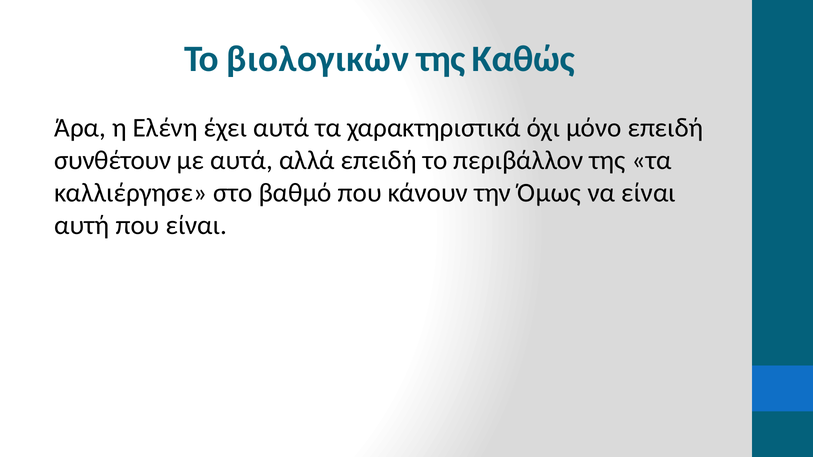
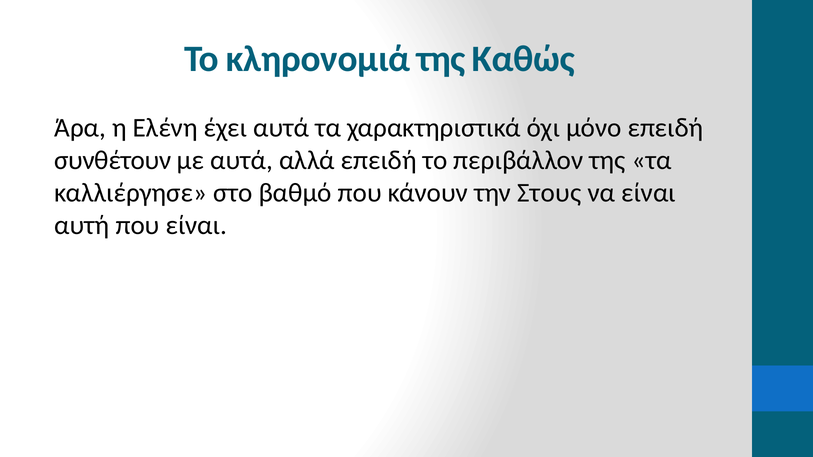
βιολογικών: βιολογικών -> κληρονομιά (318, 59)
Όμως: Όμως -> Στους (549, 193)
